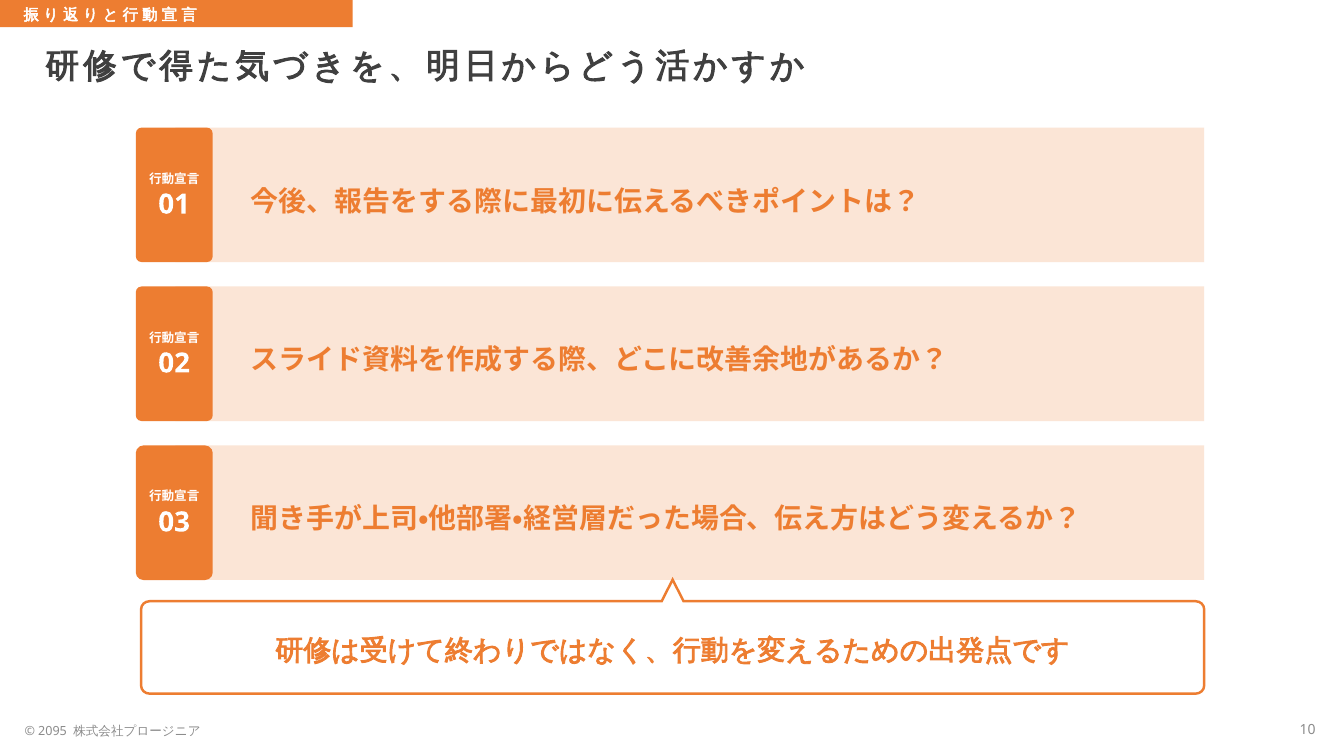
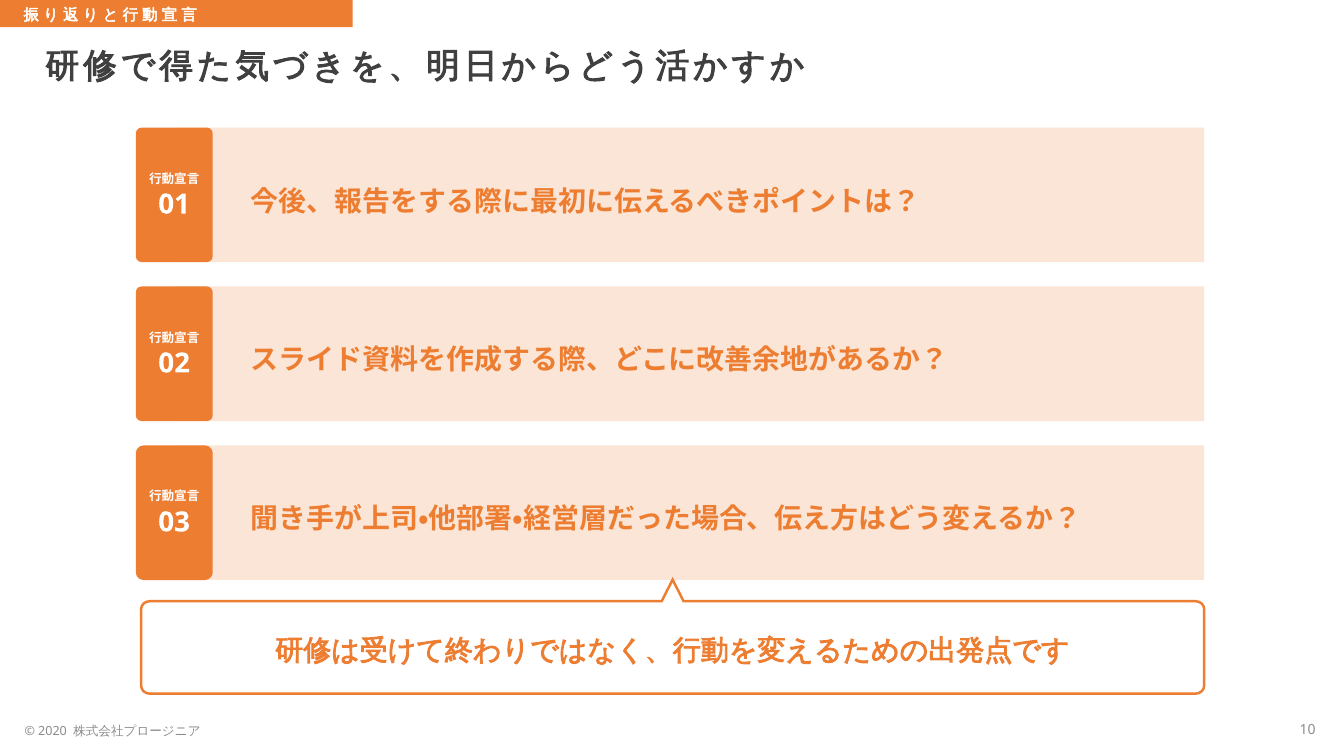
2095: 2095 -> 2020 (53, 731)
